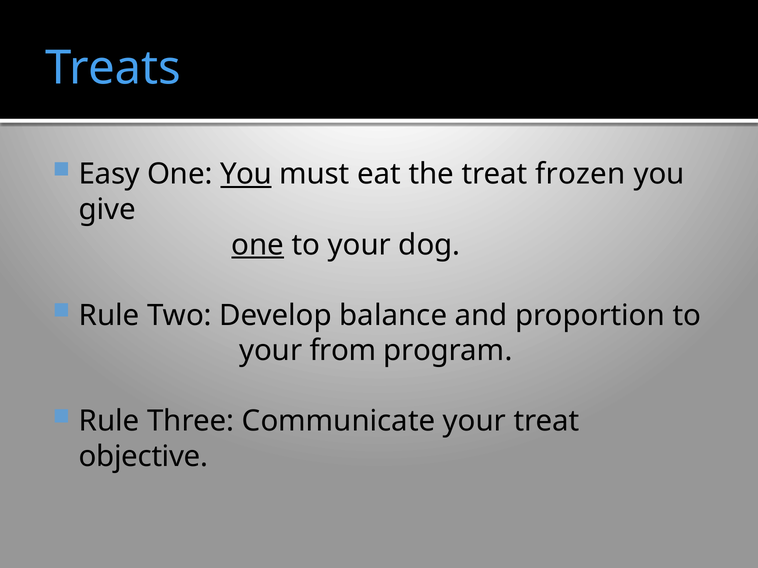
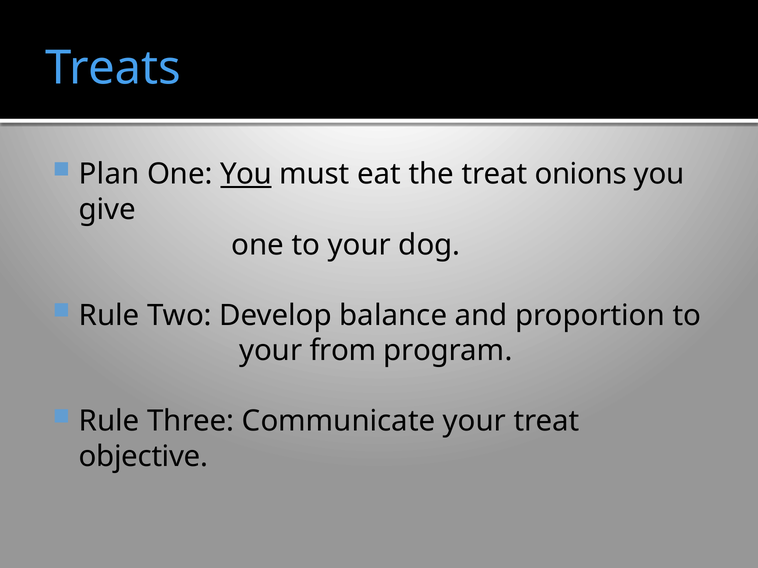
Easy: Easy -> Plan (109, 174)
frozen: frozen -> onions (581, 174)
one underline: present -> none (258, 245)
